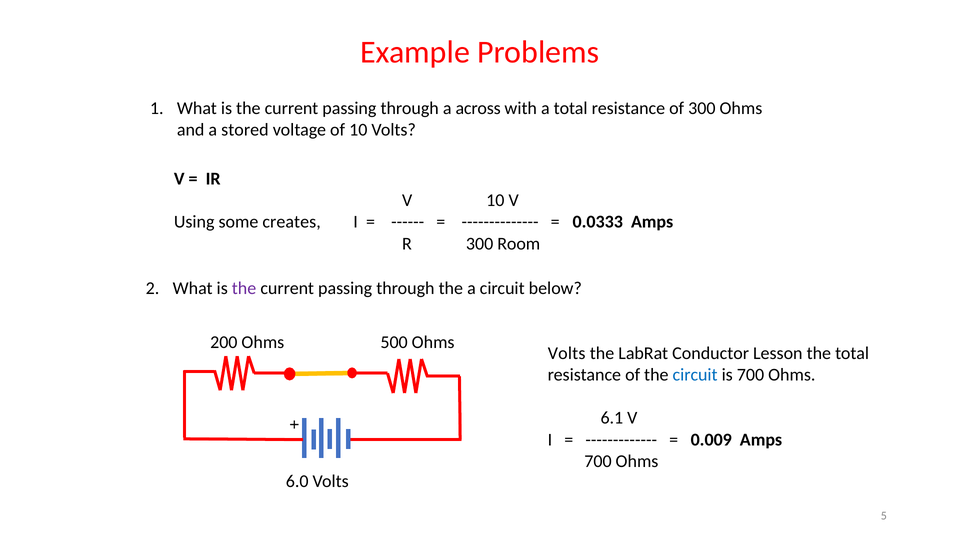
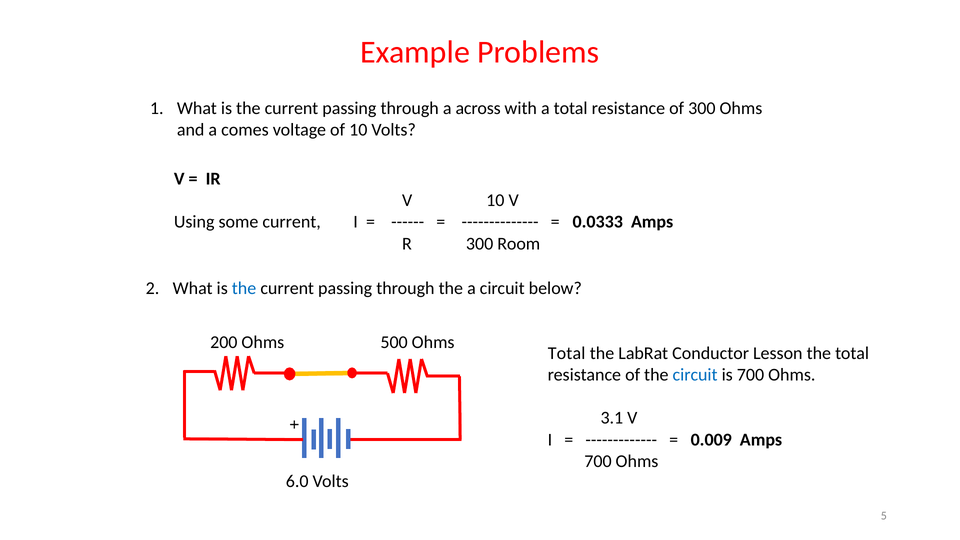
stored: stored -> comes (245, 130)
some creates: creates -> current (292, 222)
the colour: purple -> blue (244, 288)
Volts: Volts -> Total (567, 353)
6.1: 6.1 -> 3.1 (612, 418)
